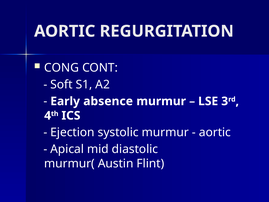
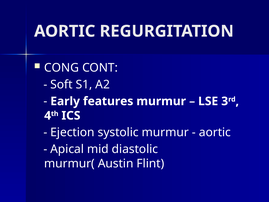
absence: absence -> features (108, 101)
